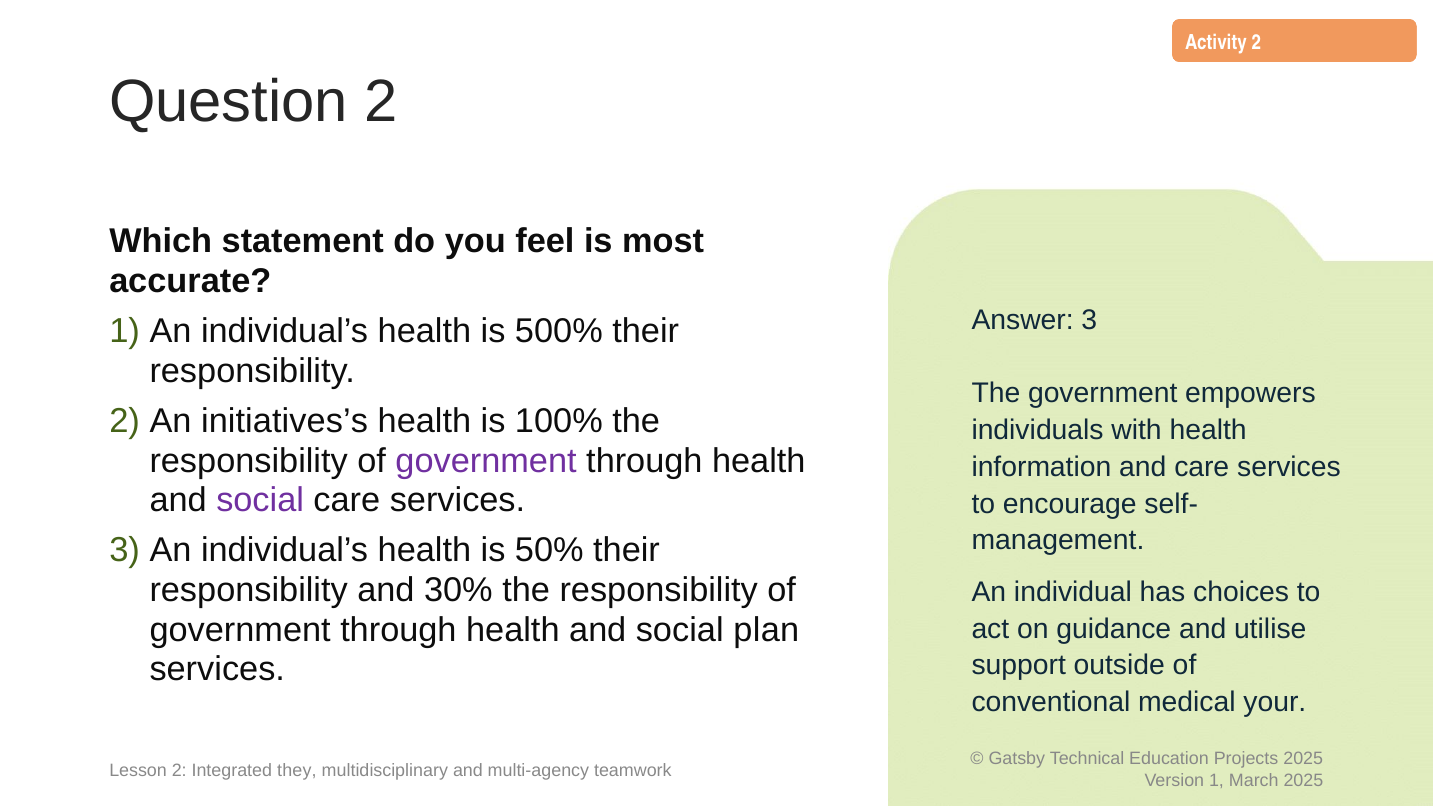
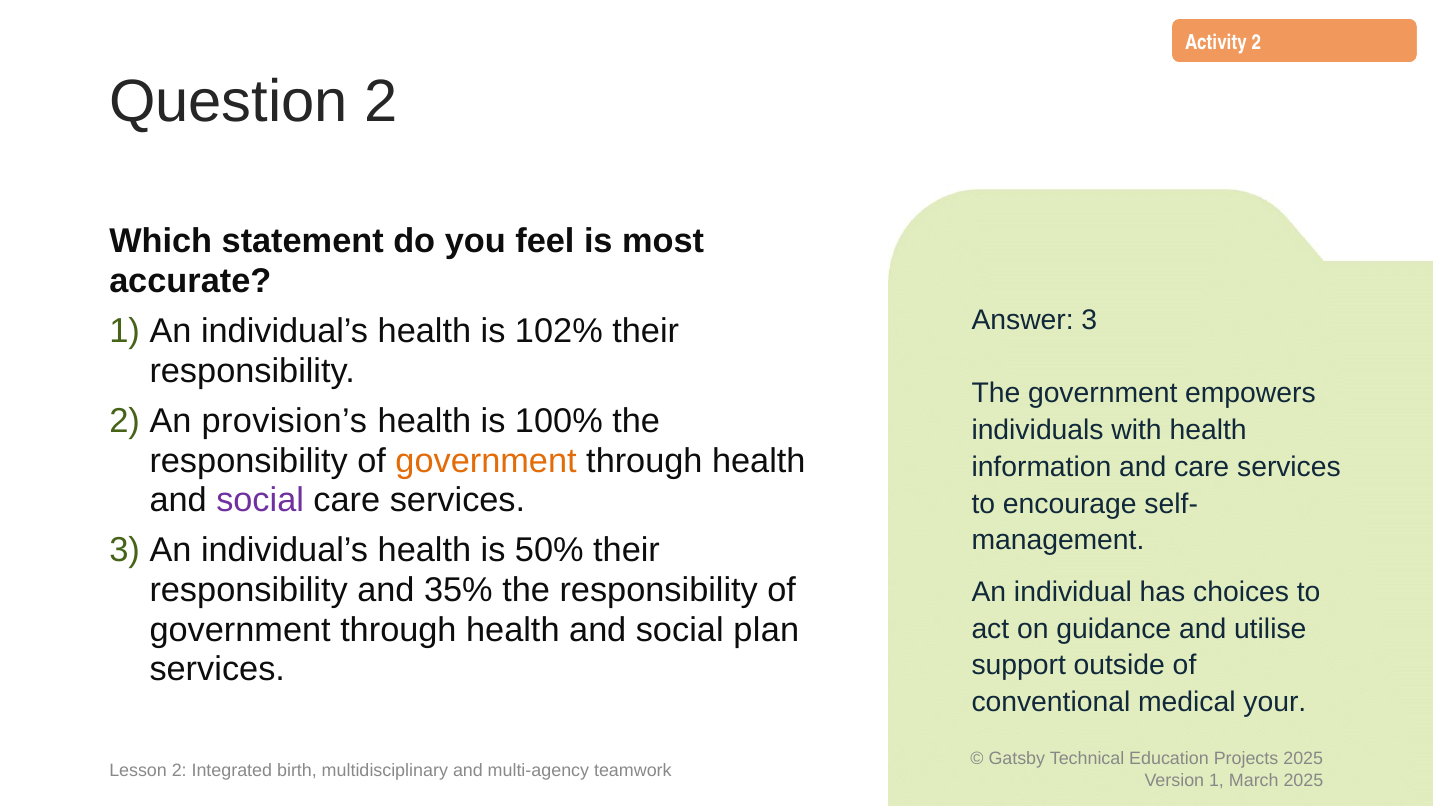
500%: 500% -> 102% (559, 331)
initiatives’s: initiatives’s -> provision’s (284, 421)
government colour: purple -> orange (486, 461)
30%: 30% -> 35% (458, 590)
they: they -> birth (297, 771)
